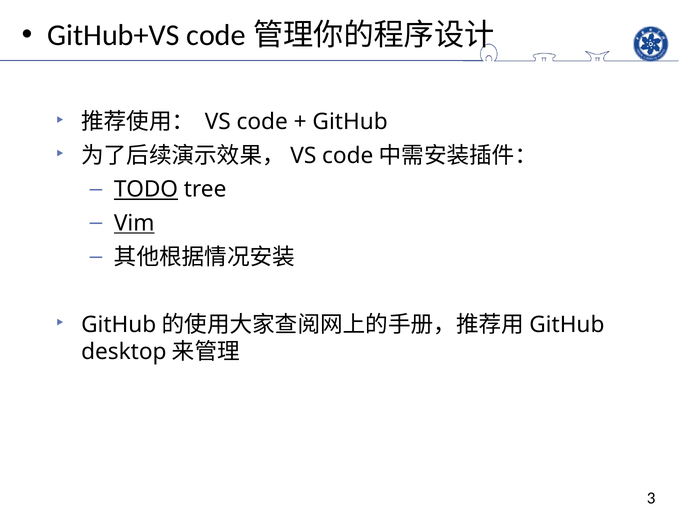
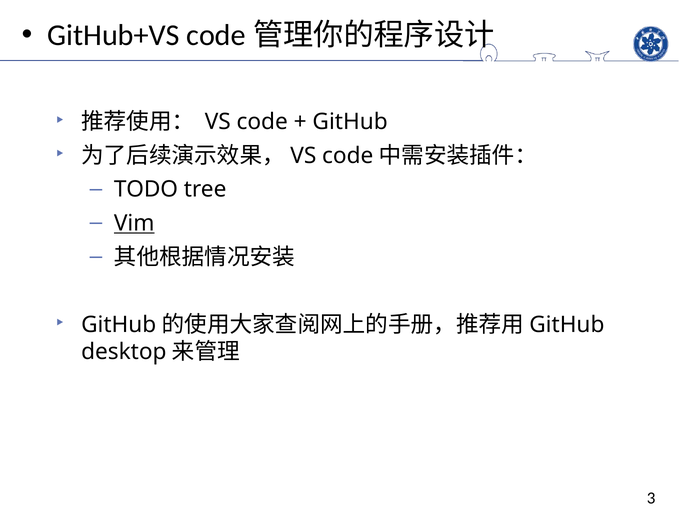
TODO underline: present -> none (146, 189)
